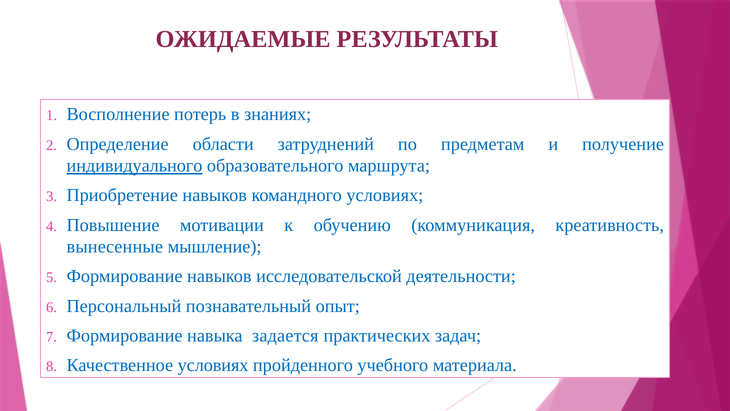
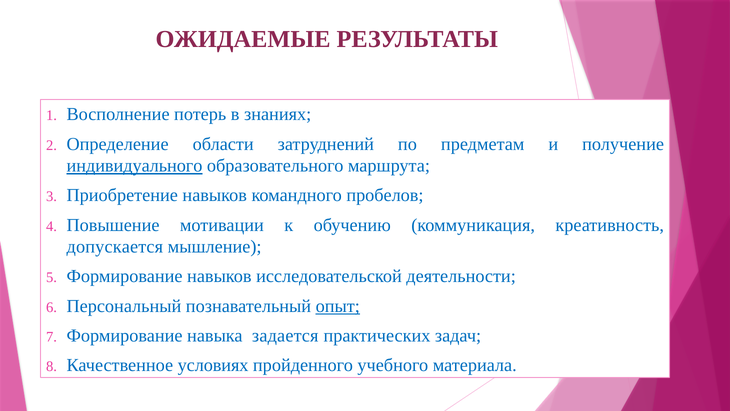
командного условиях: условиях -> пробелов (385, 195)
вынесенные: вынесенные -> допускается (115, 247)
опыт underline: none -> present (338, 306)
